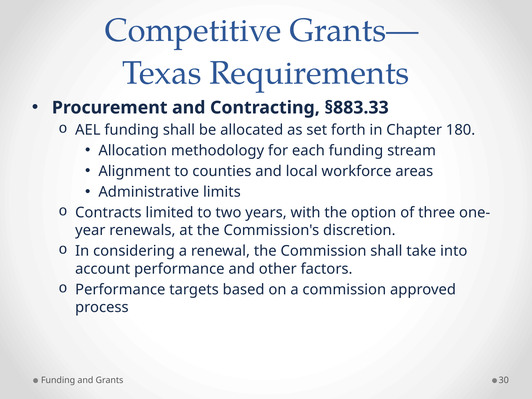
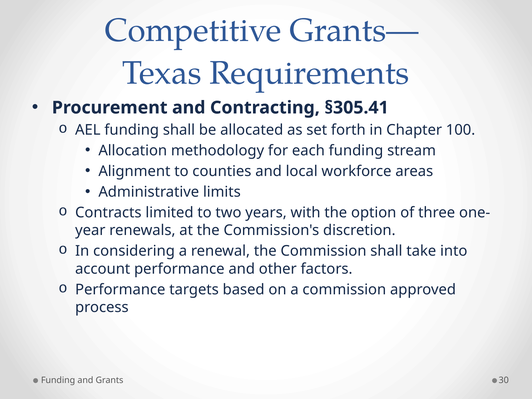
§883.33: §883.33 -> §305.41 (357, 108)
180: 180 -> 100 (461, 130)
